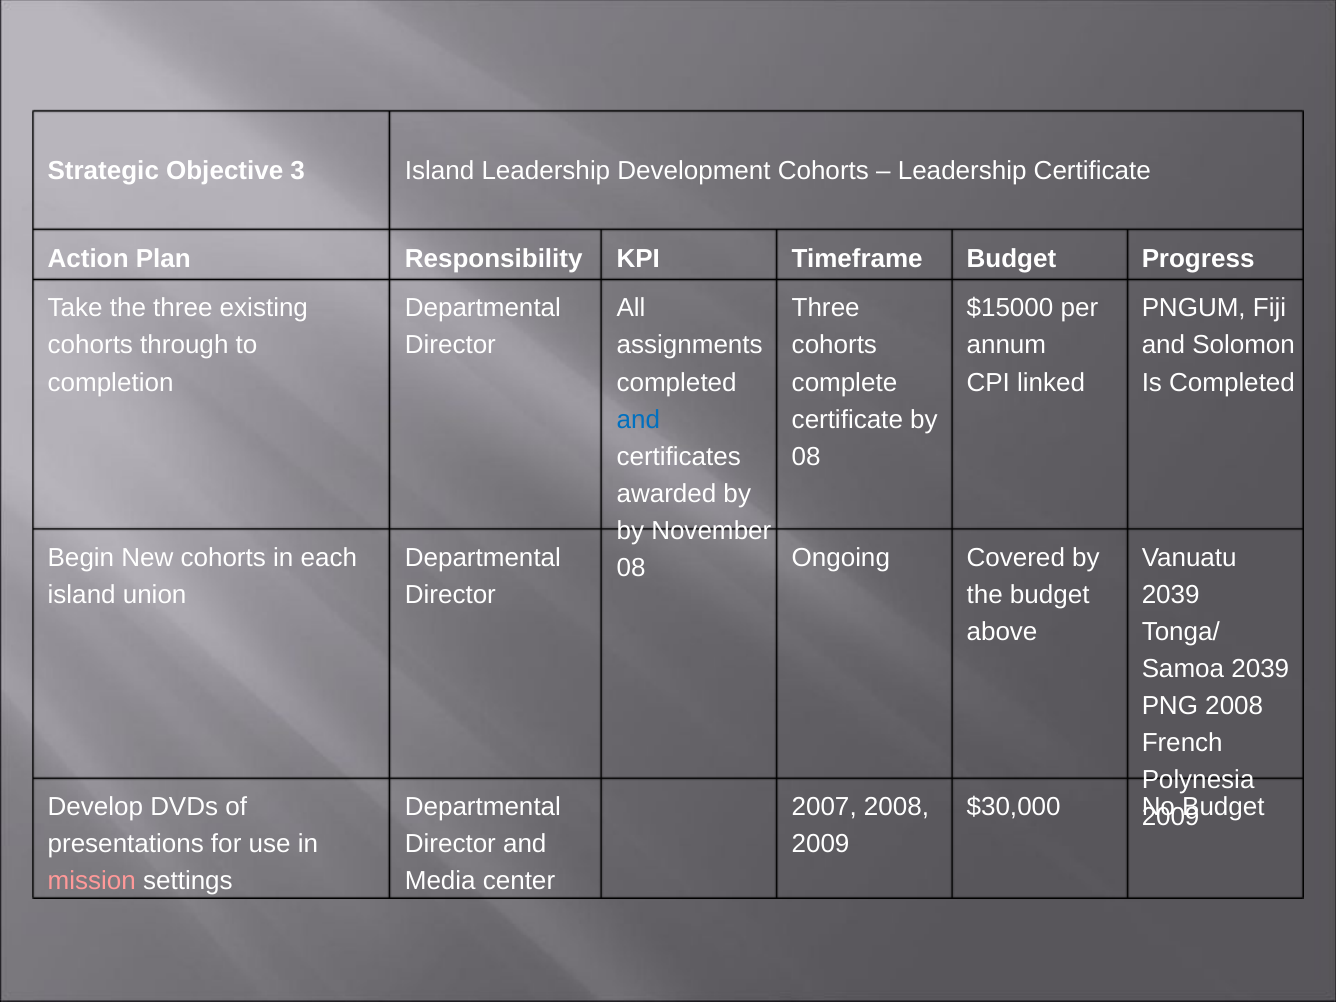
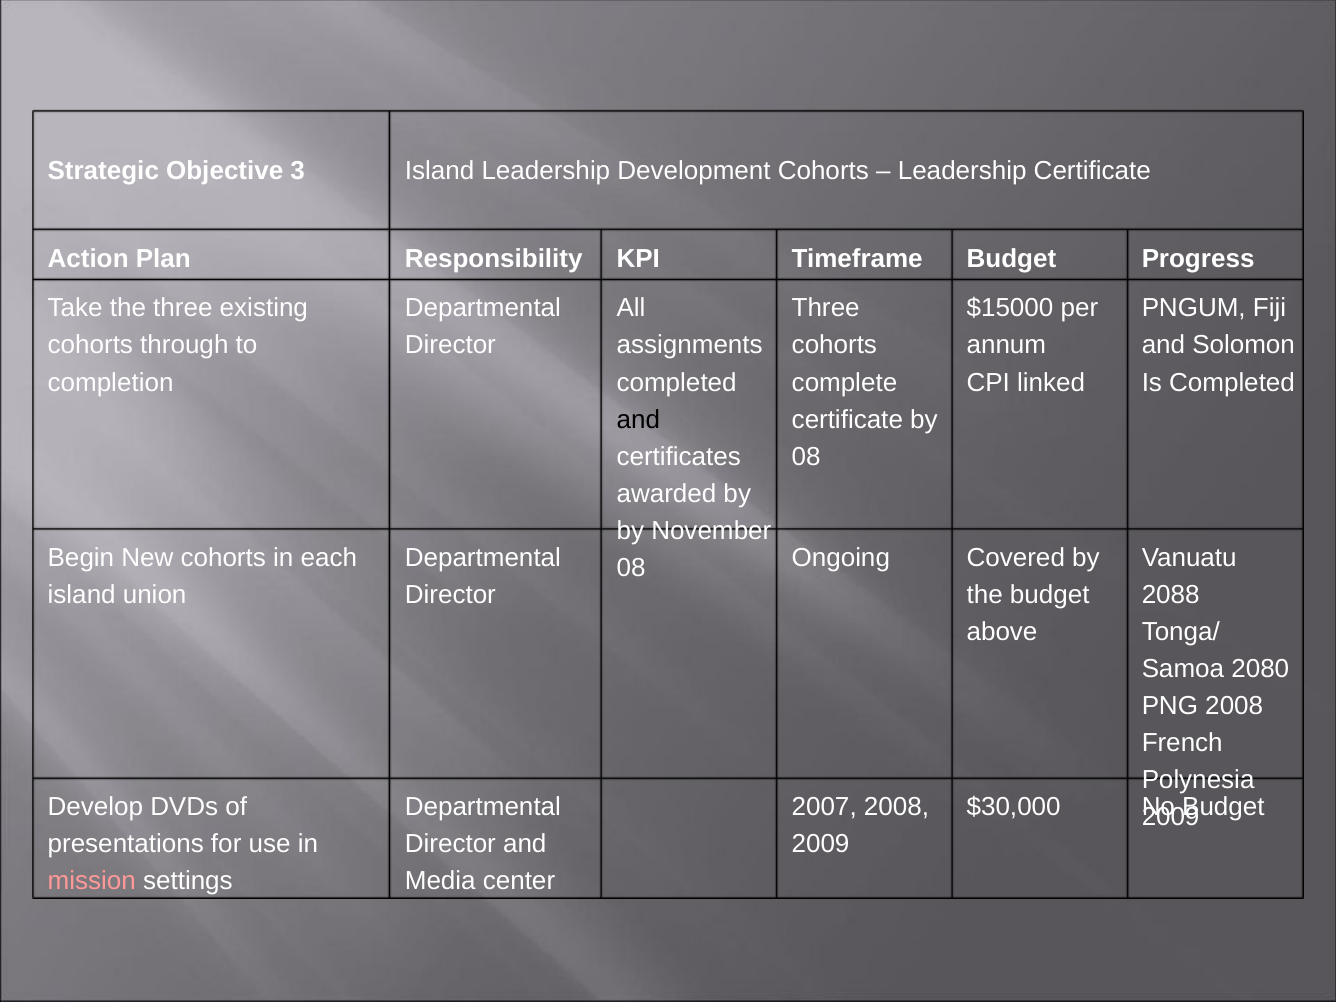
and colour: blue -> black (638, 420)
2039: 2039 -> 2088 (1171, 595)
2039: 2039 -> 2080 (1260, 669)
